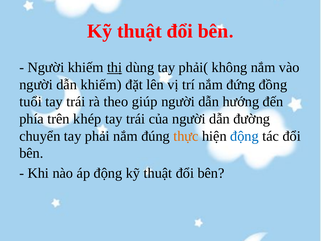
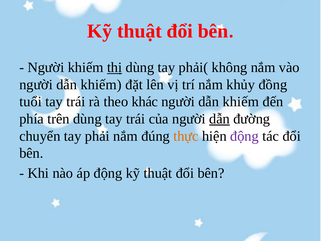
đứng: đứng -> khủy (241, 84)
giúp: giúp -> khác (145, 102)
hướng: hướng -> khiếm (241, 102)
trên khép: khép -> dùng (87, 119)
dẫn underline: none -> present (220, 119)
động colour: blue -> purple (244, 136)
